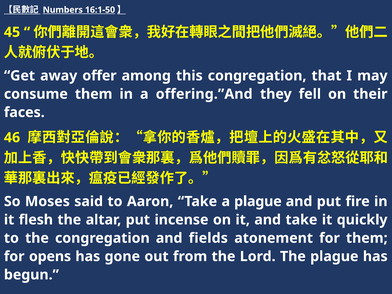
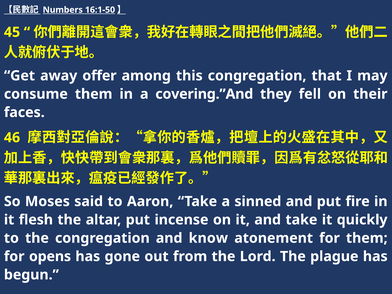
offering.”And: offering.”And -> covering.”And (204, 94)
a plague: plague -> sinned (258, 201)
fields: fields -> know (208, 238)
